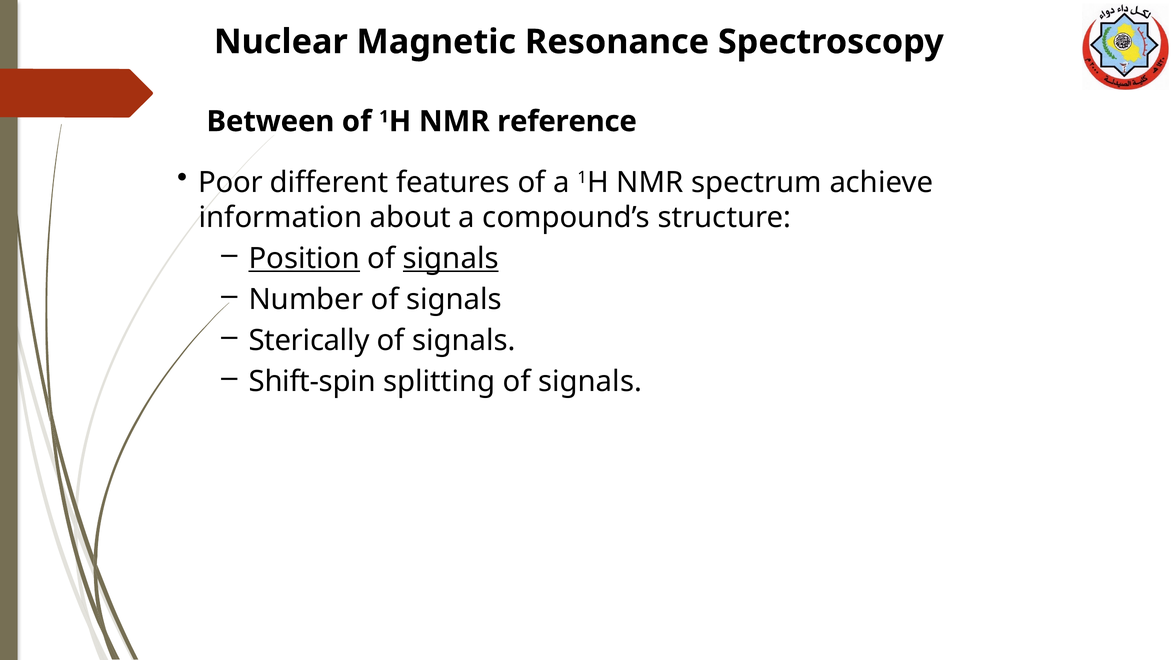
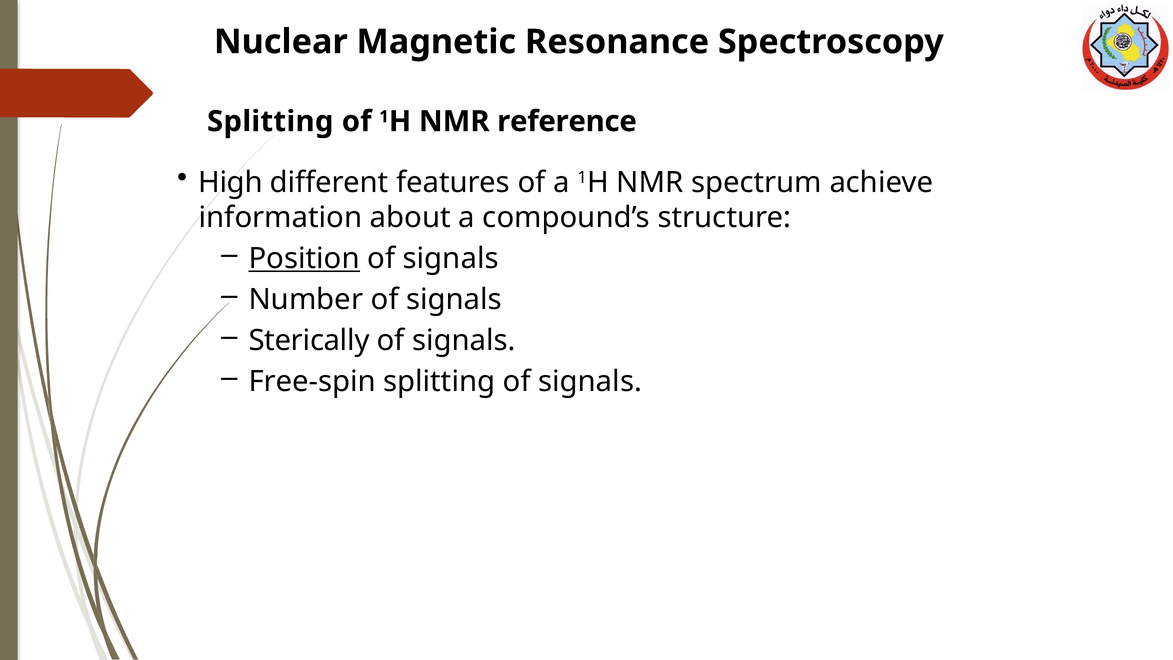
Between: Between -> Splitting (270, 121)
Poor: Poor -> High (230, 182)
signals underline: present -> none (451, 259)
Shift-spin: Shift-spin -> Free-spin (312, 382)
